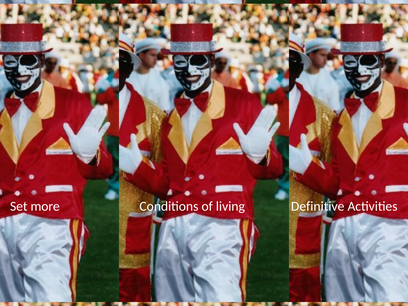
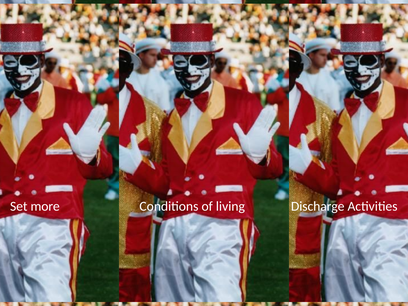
Definitive: Definitive -> Discharge (318, 206)
